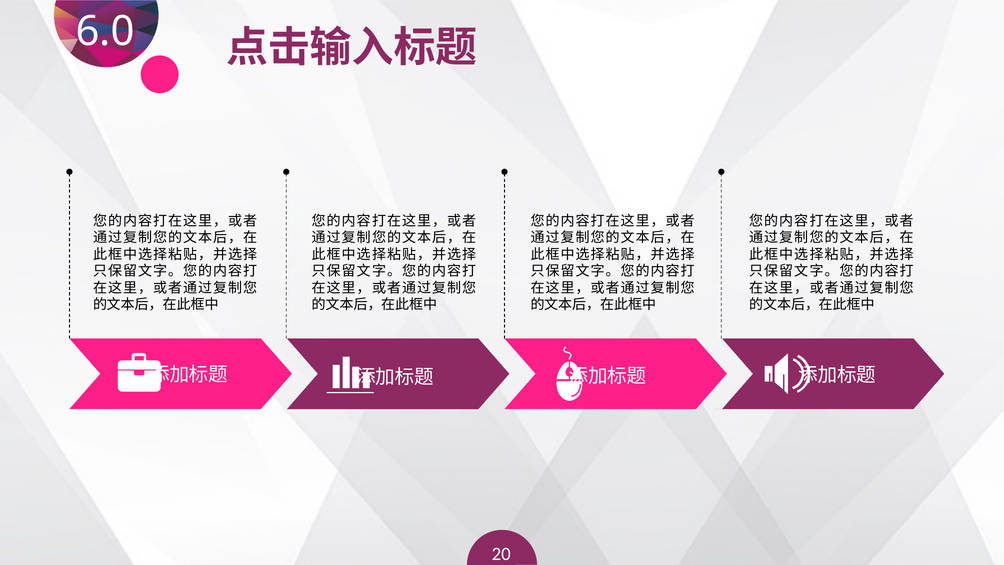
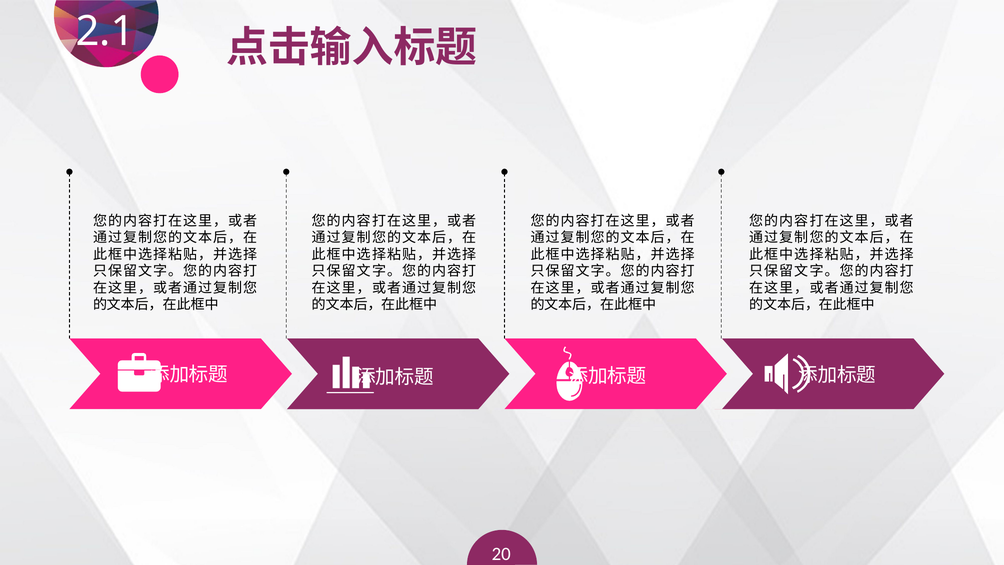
6.0: 6.0 -> 2.1 (105, 31)
